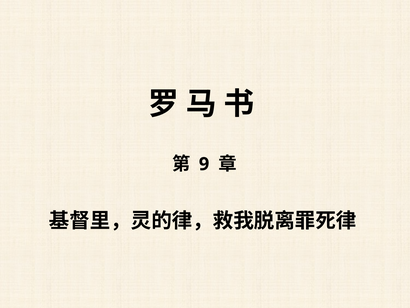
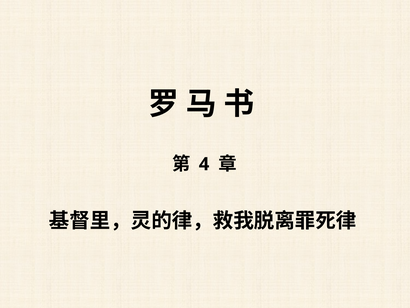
9: 9 -> 4 (204, 164)
